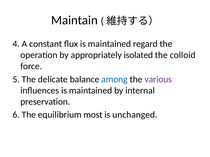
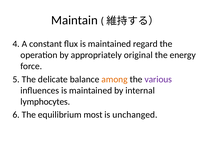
isolated: isolated -> original (138, 55)
colloid: colloid -> energy (183, 55)
among colour: blue -> orange (115, 80)
preservation: preservation -> lymphocytes (45, 102)
